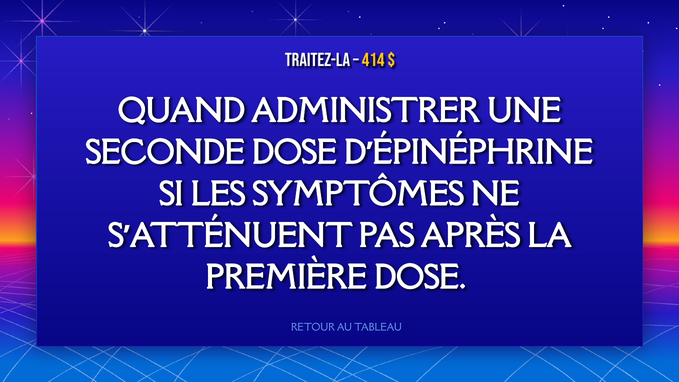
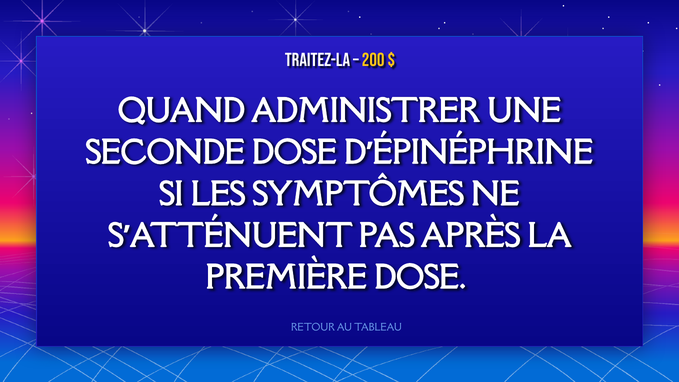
414: 414 -> 200 (373, 60)
